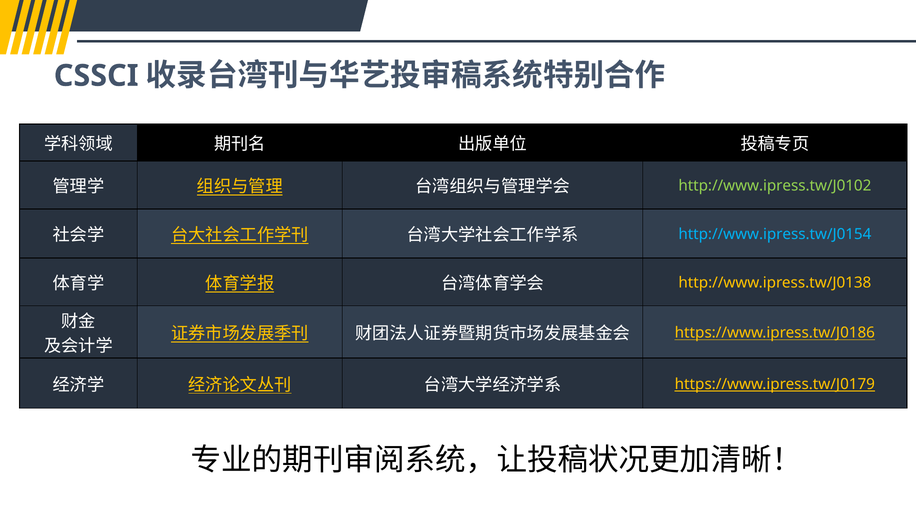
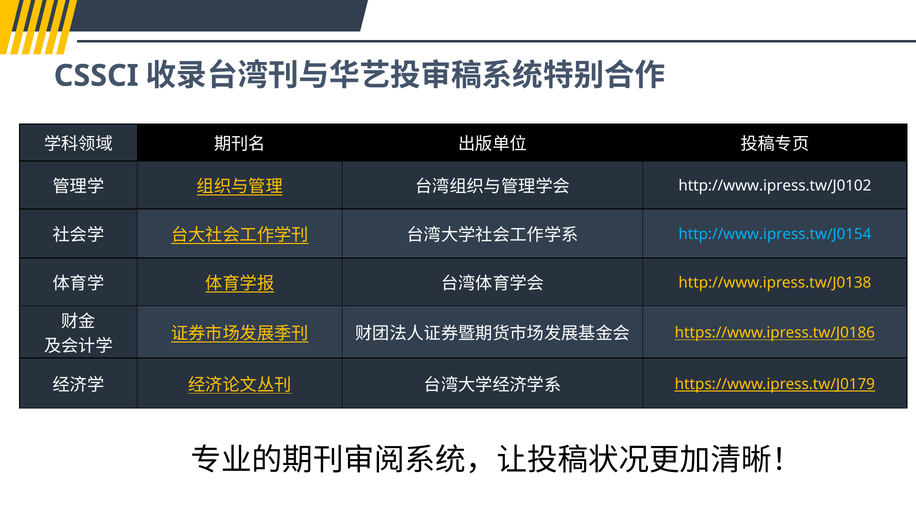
http://www.ipress.tw/J0102 colour: light green -> white (775, 186)
